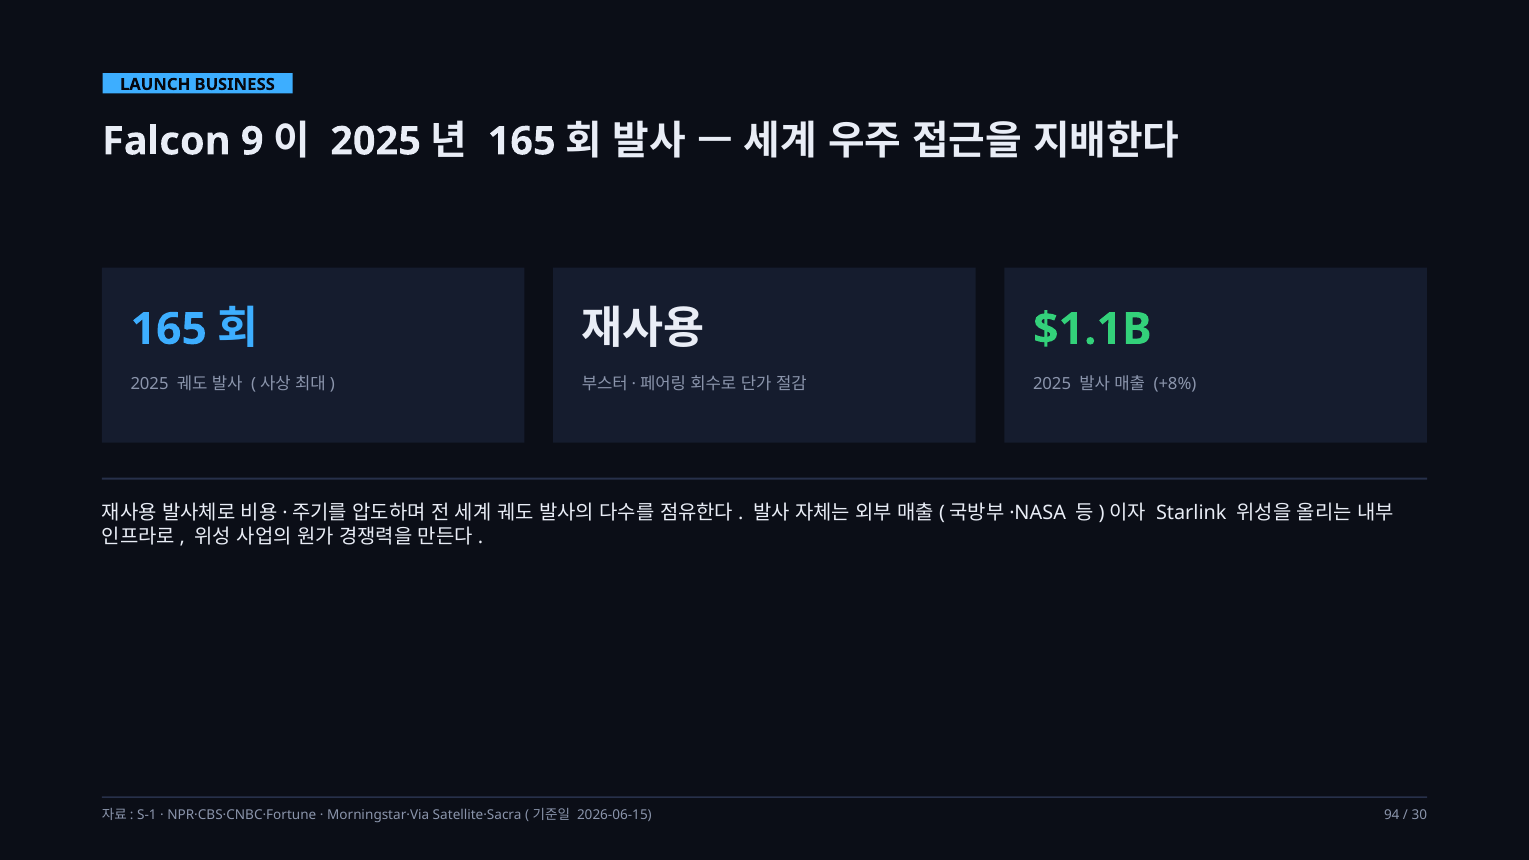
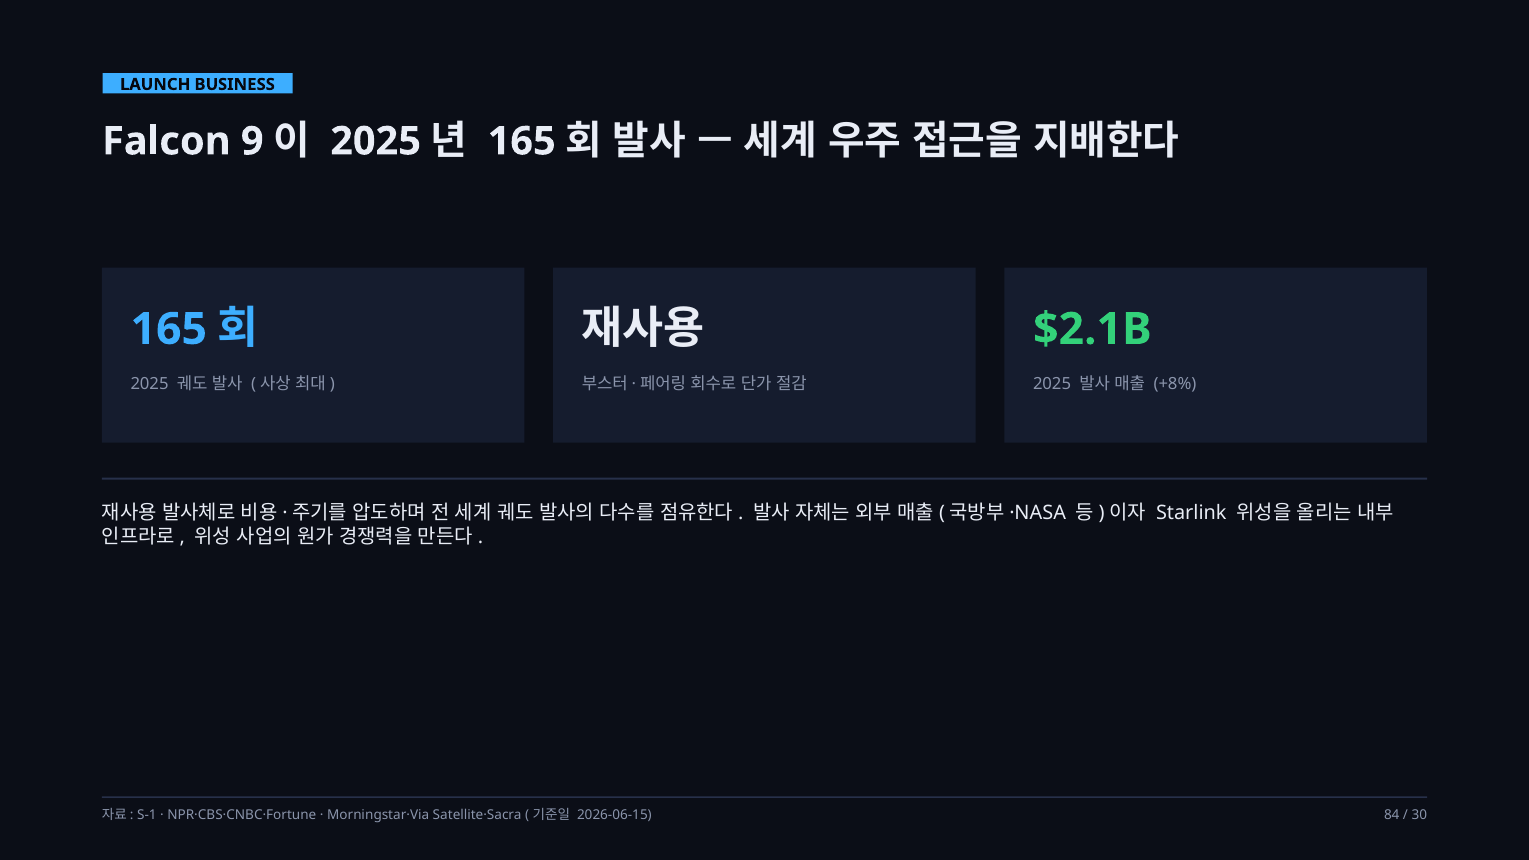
$1.1B: $1.1B -> $2.1B (1092, 329)
94: 94 -> 84 (1392, 815)
